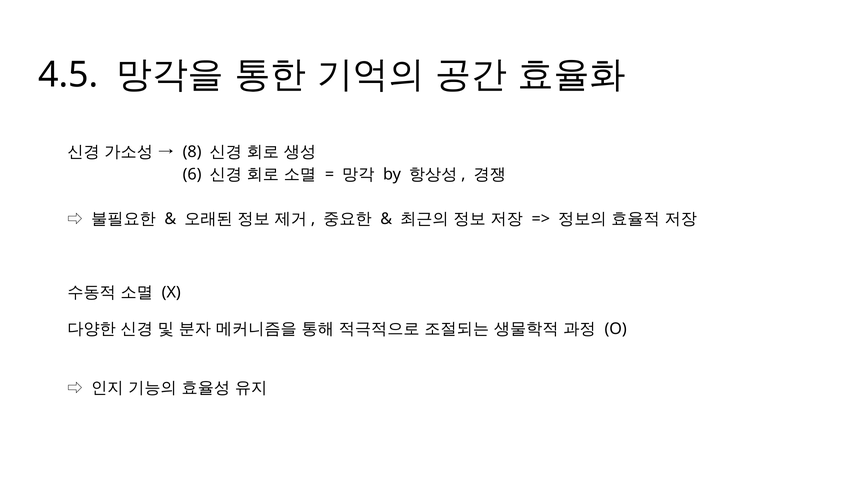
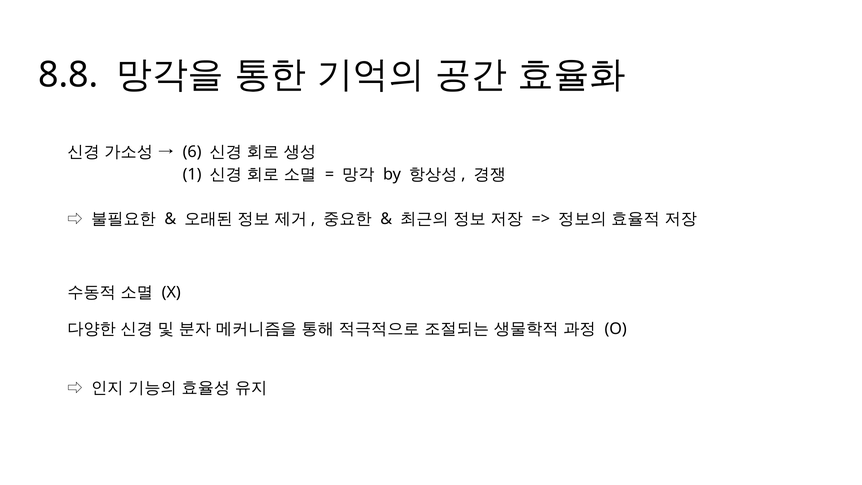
4.5: 4.5 -> 8.8 (68, 75)
8: 8 -> 6 (192, 152)
6: 6 -> 1 (192, 174)
